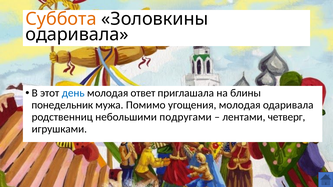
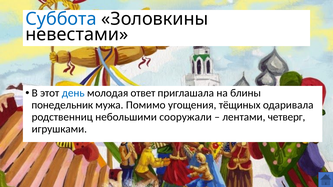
Суббота colour: orange -> blue (61, 19)
одаривала: одаривала -> невестами (77, 35)
угощения молодая: молодая -> тёщиных (240, 105)
подругами: подругами -> сооружали (186, 117)
